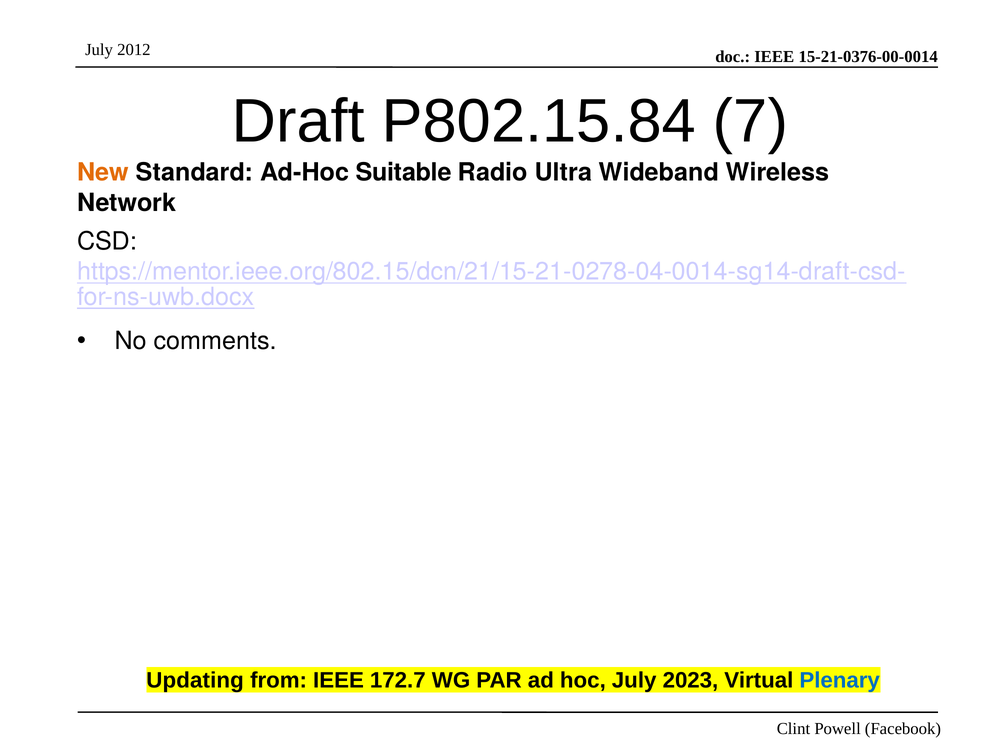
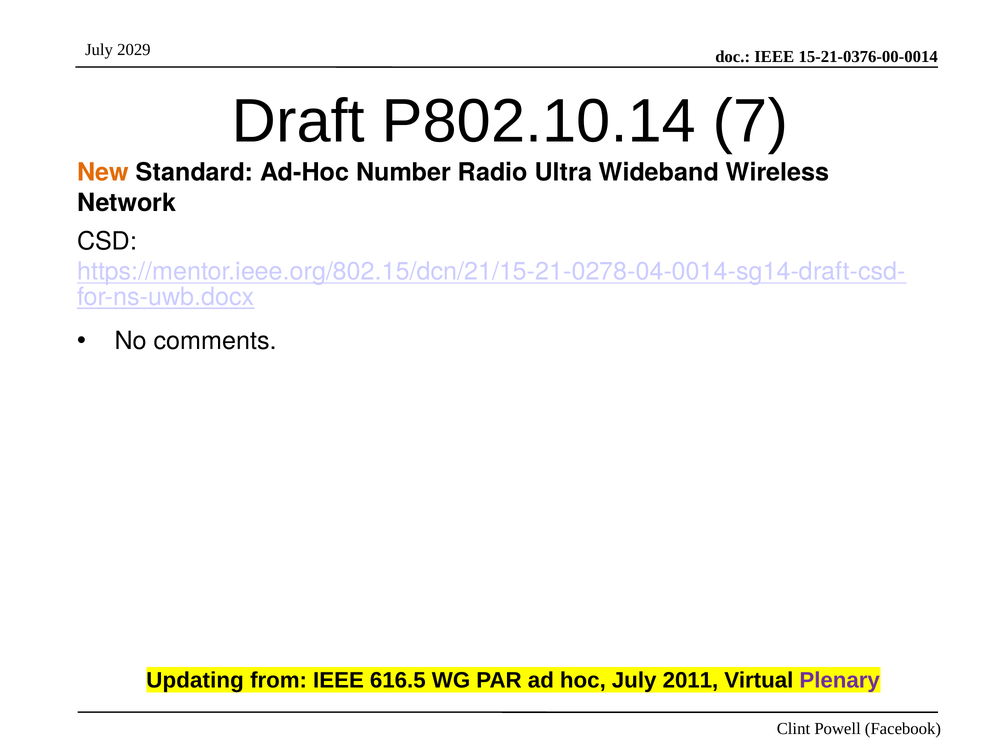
2012: 2012 -> 2029 (134, 50)
P802.15.84: P802.15.84 -> P802.10.14 (539, 122)
Suitable: Suitable -> Number (403, 173)
172.7: 172.7 -> 616.5 (398, 680)
2023: 2023 -> 2011 (690, 680)
Plenary colour: blue -> purple (840, 680)
